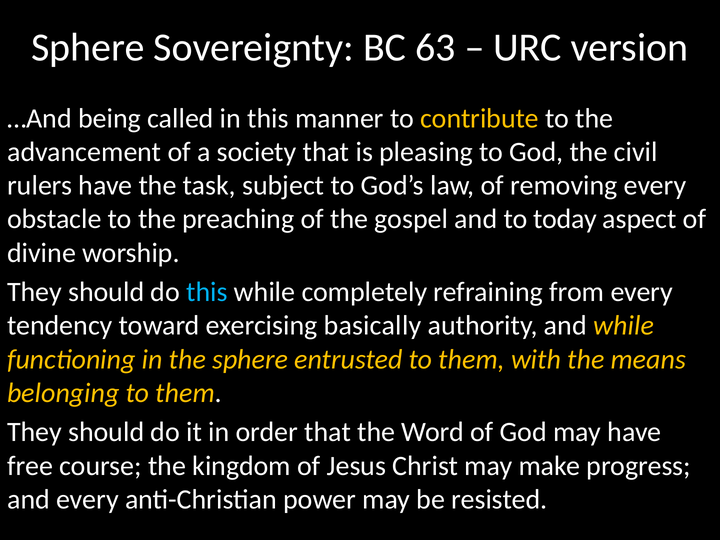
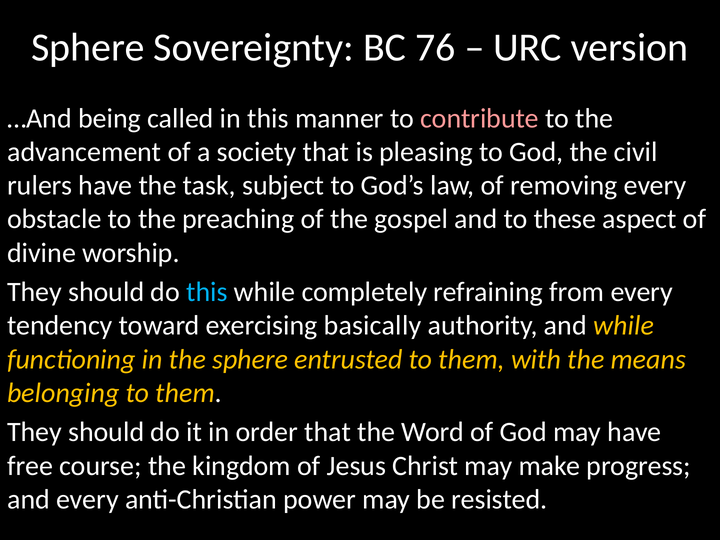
63: 63 -> 76 (435, 48)
contribute colour: yellow -> pink (480, 118)
today: today -> these (565, 219)
